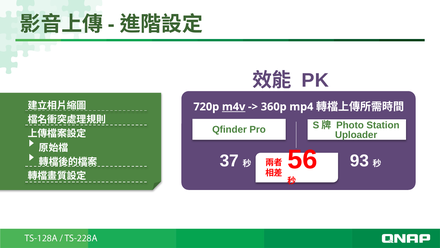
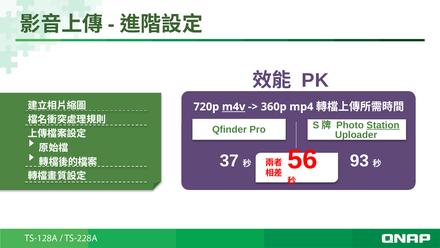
Station underline: none -> present (383, 125)
